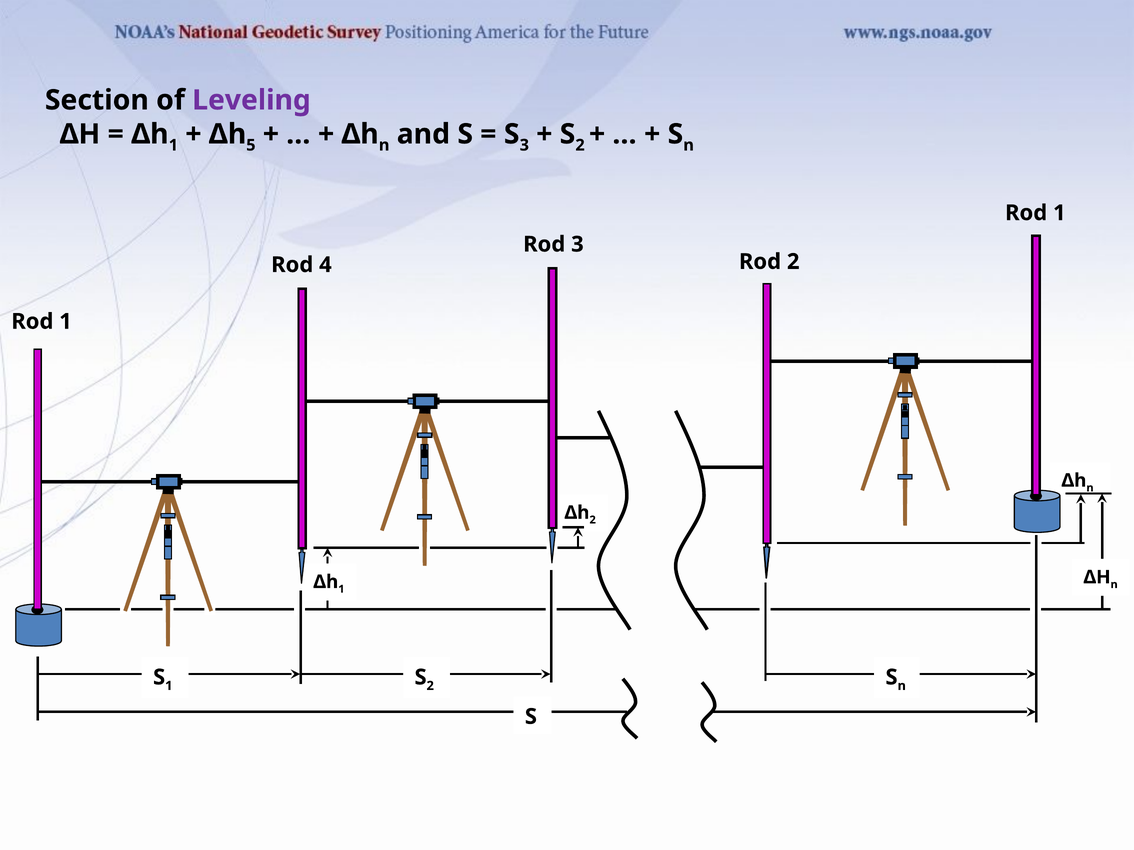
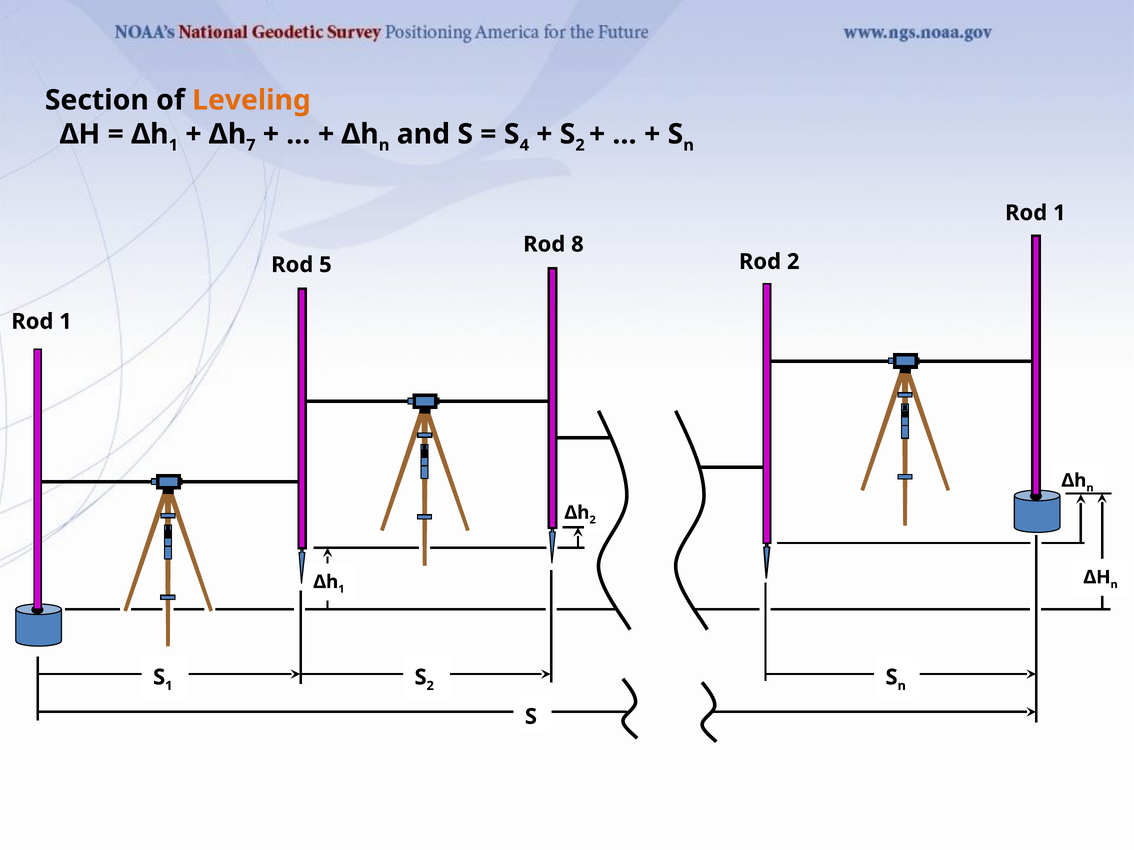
Leveling colour: purple -> orange (252, 100)
5: 5 -> 7 (251, 145)
S 3: 3 -> 4 (524, 145)
Rod 3: 3 -> 8 (577, 244)
4: 4 -> 5 (325, 265)
